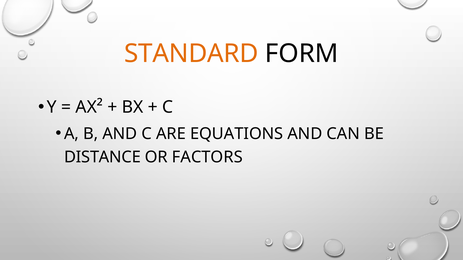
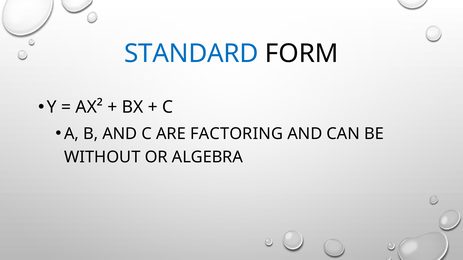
STANDARD colour: orange -> blue (191, 54)
EQUATIONS: EQUATIONS -> FACTORING (237, 134)
DISTANCE: DISTANCE -> WITHOUT (102, 157)
FACTORS: FACTORS -> ALGEBRA (207, 157)
